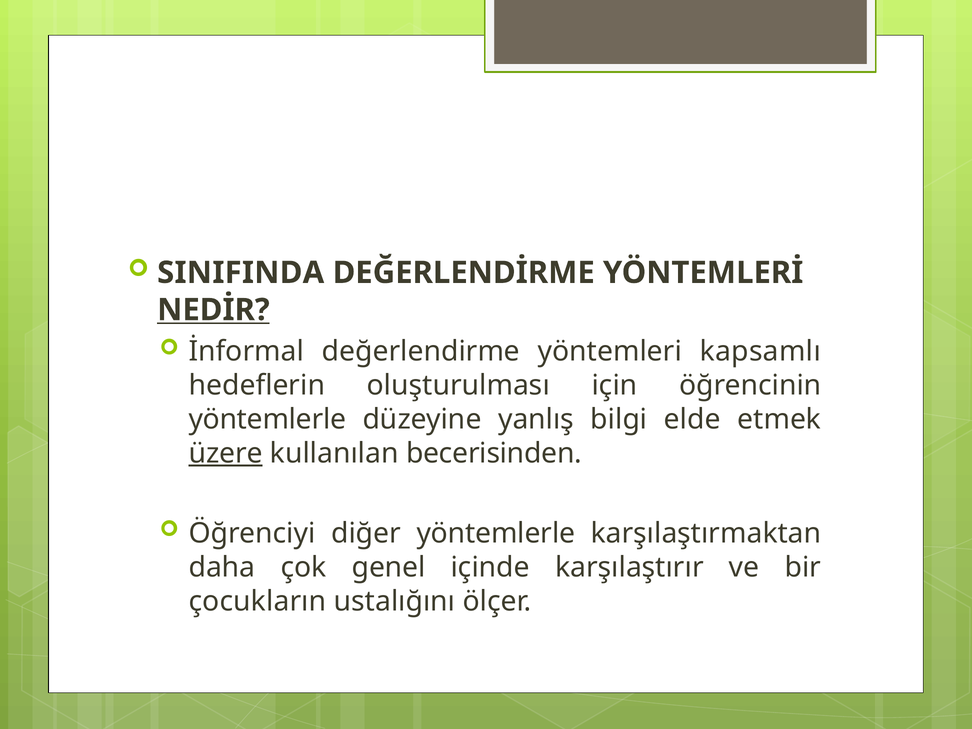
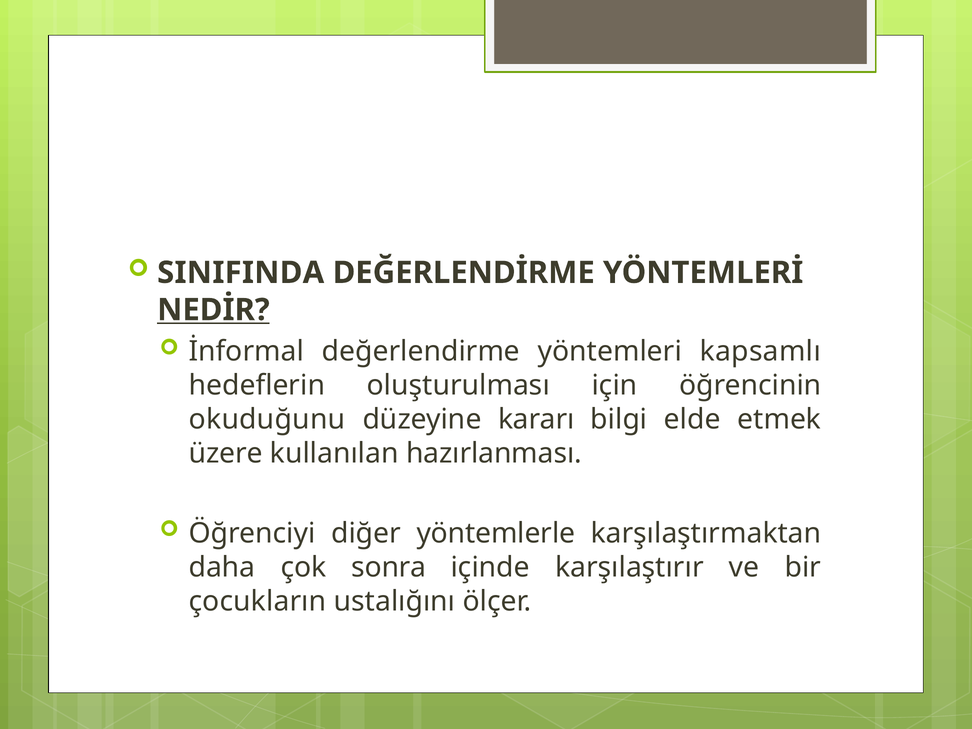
yöntemlerle: yöntemlerle -> okuduğunu (267, 419)
yanlış: yanlış -> kararı (536, 419)
üzere underline: present -> none (226, 453)
becerisinden: becerisinden -> hazırlanması (494, 453)
genel: genel -> sonra (389, 567)
